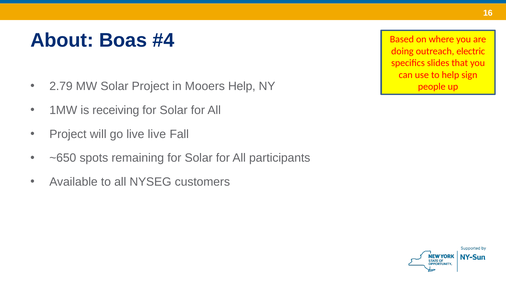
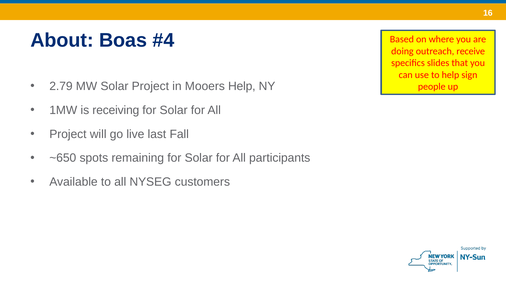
electric: electric -> receive (471, 51)
live live: live -> last (157, 134)
